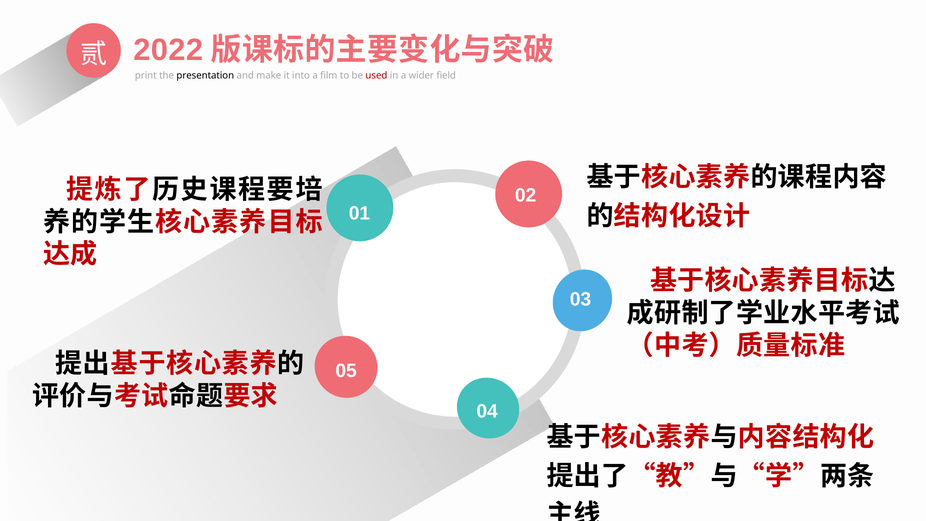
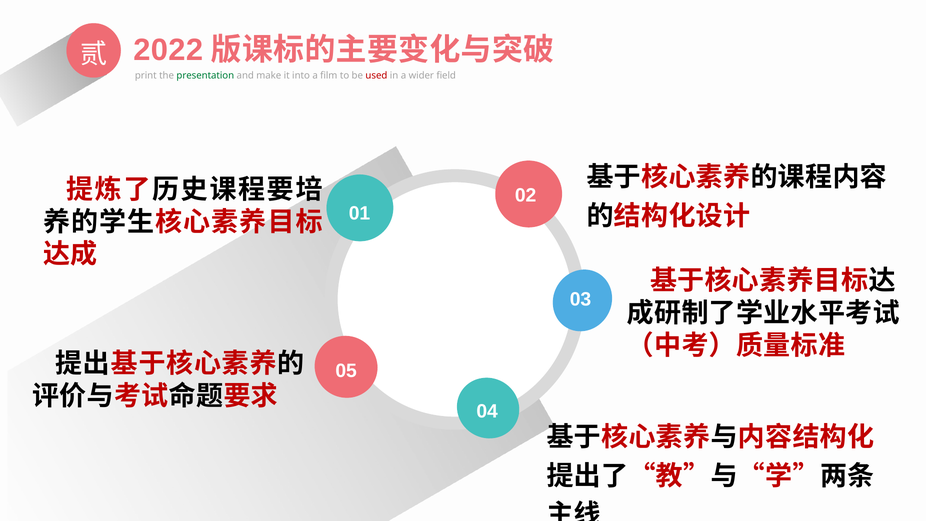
presentation colour: black -> green (205, 76)
